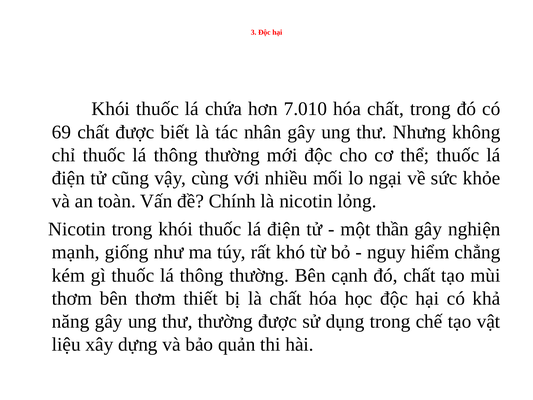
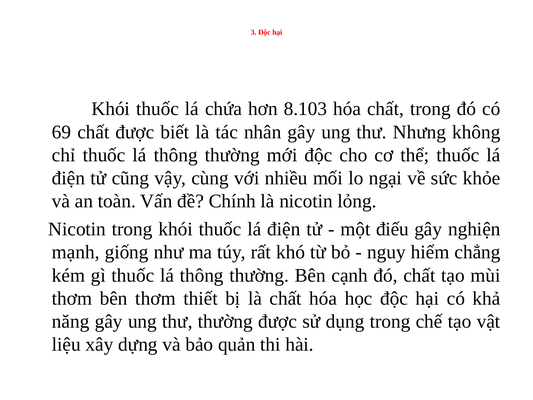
7.010: 7.010 -> 8.103 (305, 109)
thần: thần -> điếu (392, 229)
